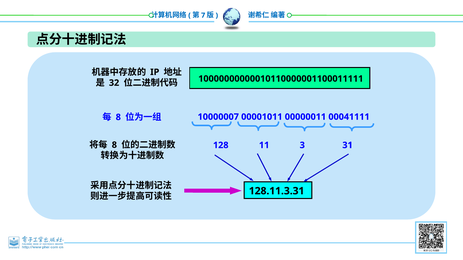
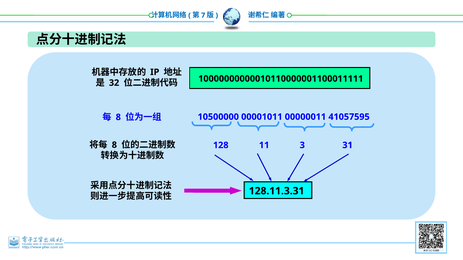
10000007: 10000007 -> 10500000 (218, 117)
00041111: 00041111 -> 41057595 (349, 117)
